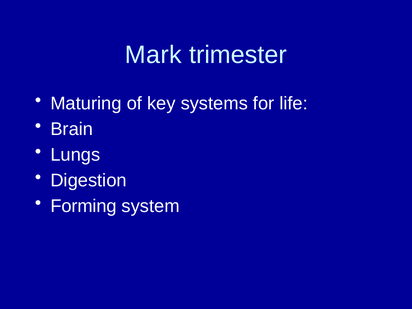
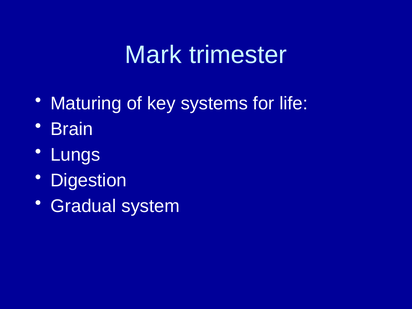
Forming: Forming -> Gradual (83, 206)
